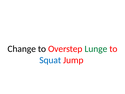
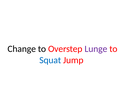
Lunge colour: green -> purple (96, 49)
